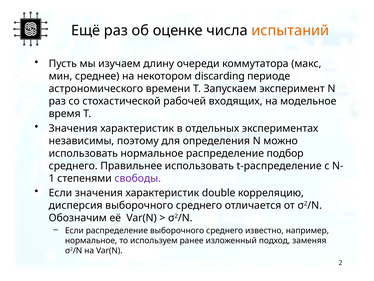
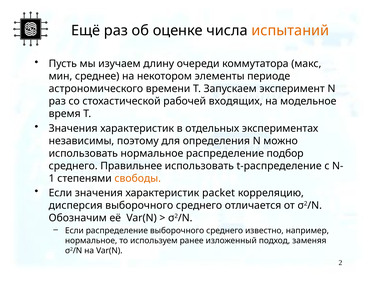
discarding: discarding -> элементы (220, 76)
свободы colour: purple -> orange (138, 178)
double: double -> packet (219, 193)
